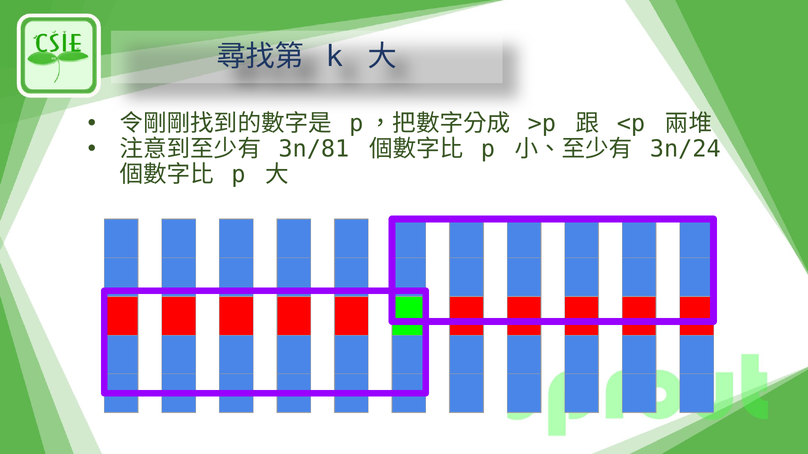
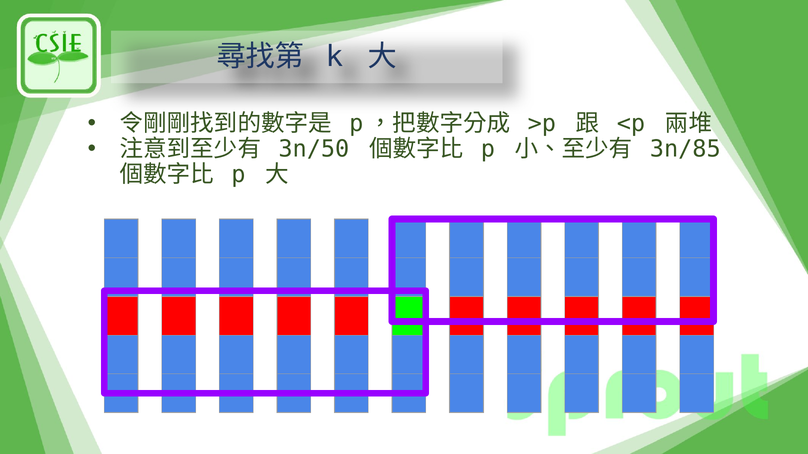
3n/81: 3n/81 -> 3n/50 (314, 149)
3n/24: 3n/24 -> 3n/85 (685, 149)
